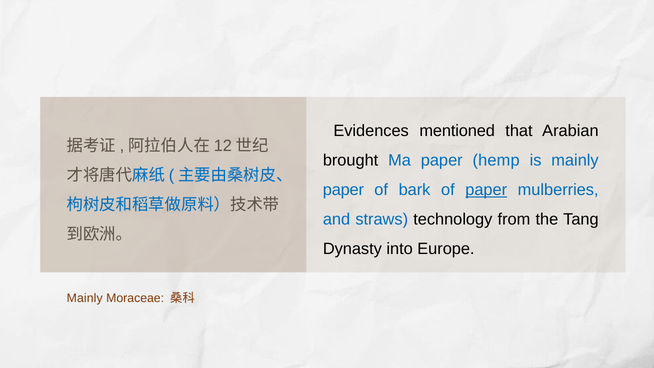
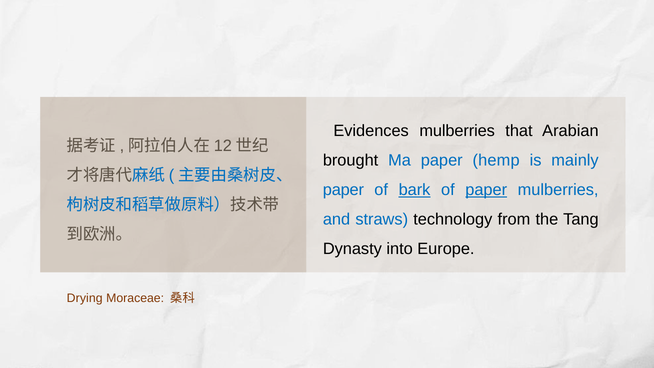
Evidences mentioned: mentioned -> mulberries (457, 131)
bark underline: none -> present (415, 190)
Mainly: Mainly -> Drying (85, 298)
